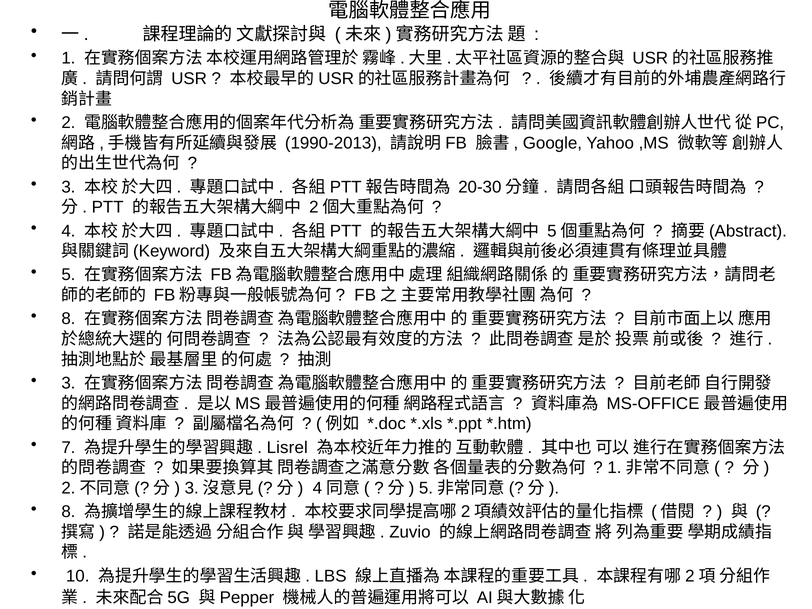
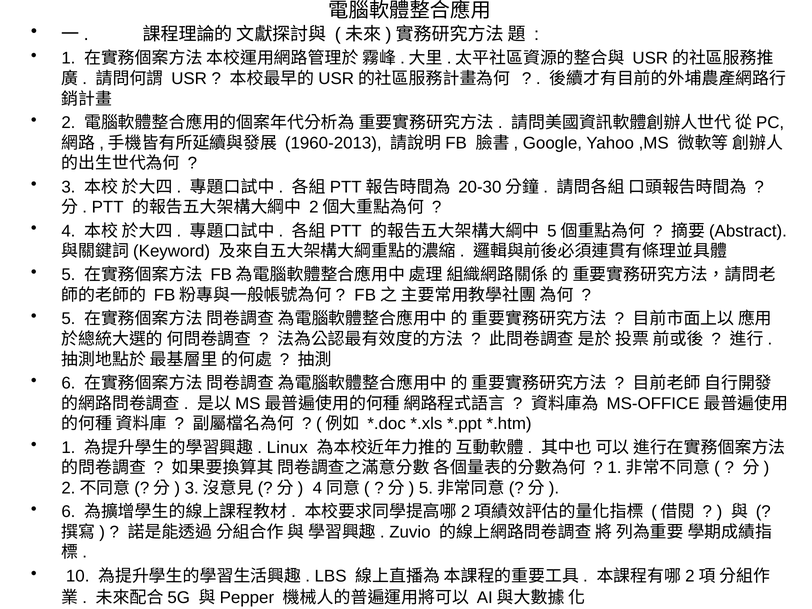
1990-2013: 1990-2013 -> 1960-2013 (333, 143)
8: 8 -> 5 (68, 319)
3: 3 -> 6 (68, 383)
7: 7 -> 1 (68, 447)
Lisrel: Lisrel -> Linux (287, 447)
8: 8 -> 6 (68, 512)
